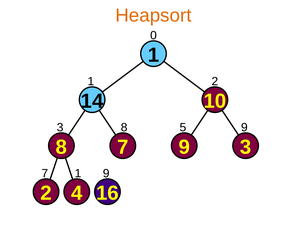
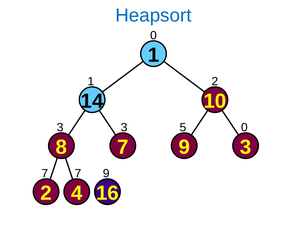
Heapsort colour: orange -> blue (153, 15)
3 8: 8 -> 3 (124, 128)
5 9: 9 -> 0 (244, 128)
7 1: 1 -> 7 (78, 174)
